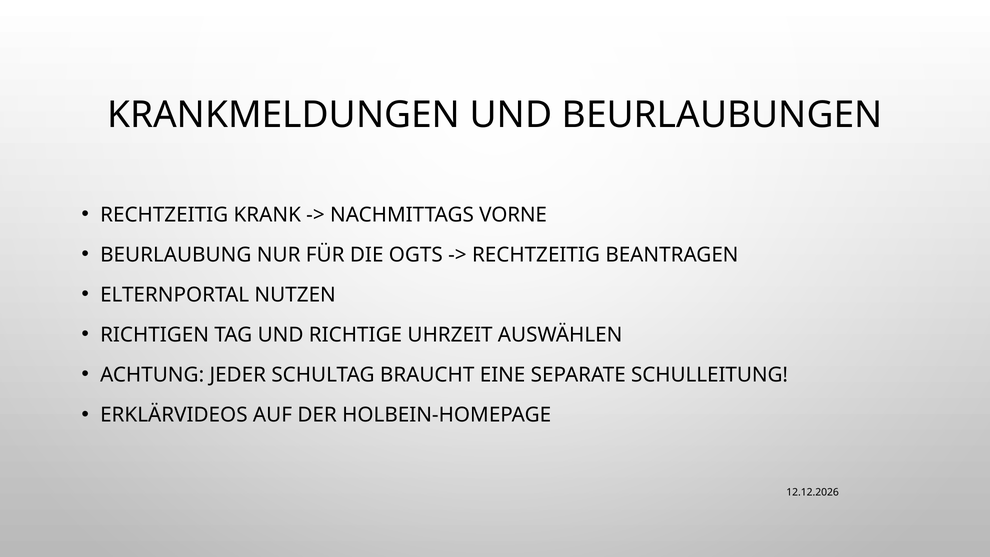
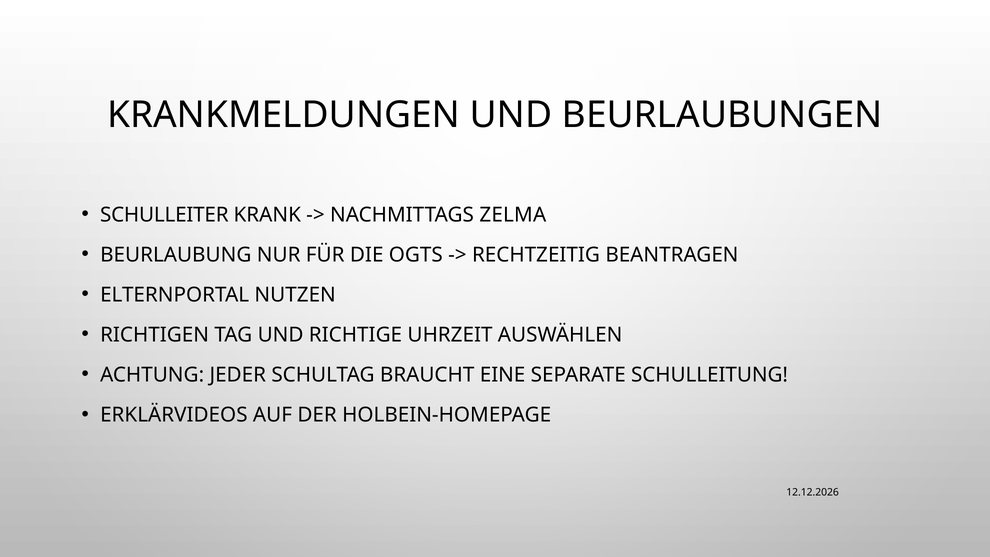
RECHTZEITIG: RECHTZEITIG -> SCHULLEITER (164, 215)
VORNE: VORNE -> ZELMA (513, 215)
